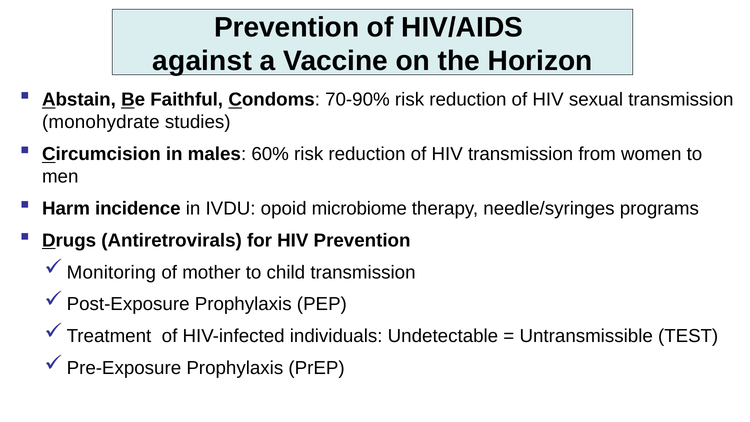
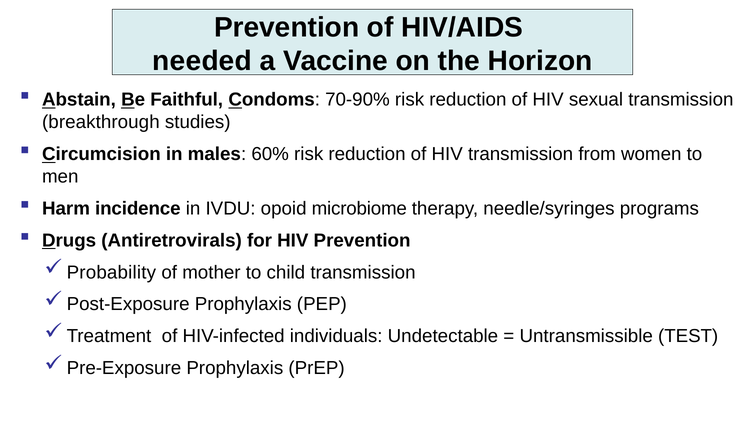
against: against -> needed (202, 61)
monohydrate: monohydrate -> breakthrough (101, 122)
Monitoring: Monitoring -> Probability (111, 272)
